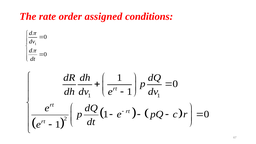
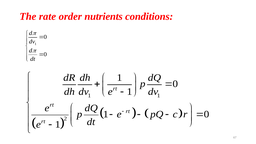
assigned: assigned -> nutrients (104, 17)
